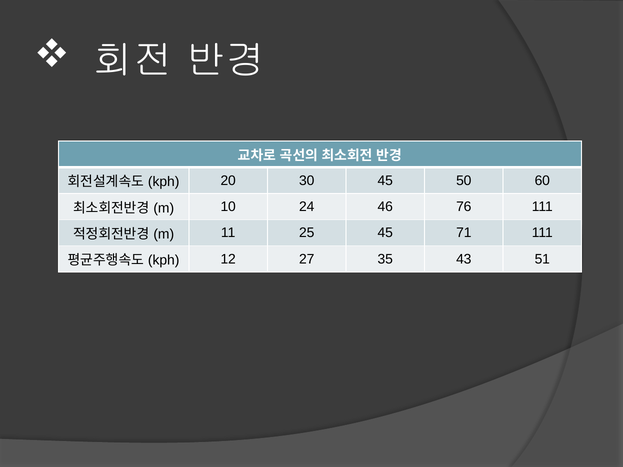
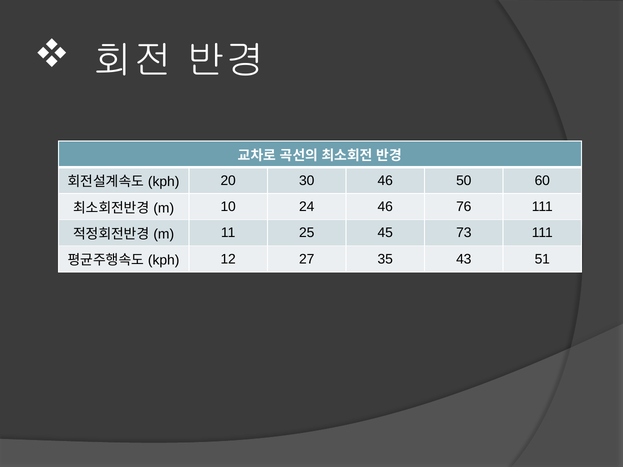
30 45: 45 -> 46 (385, 181)
71: 71 -> 73 (464, 233)
